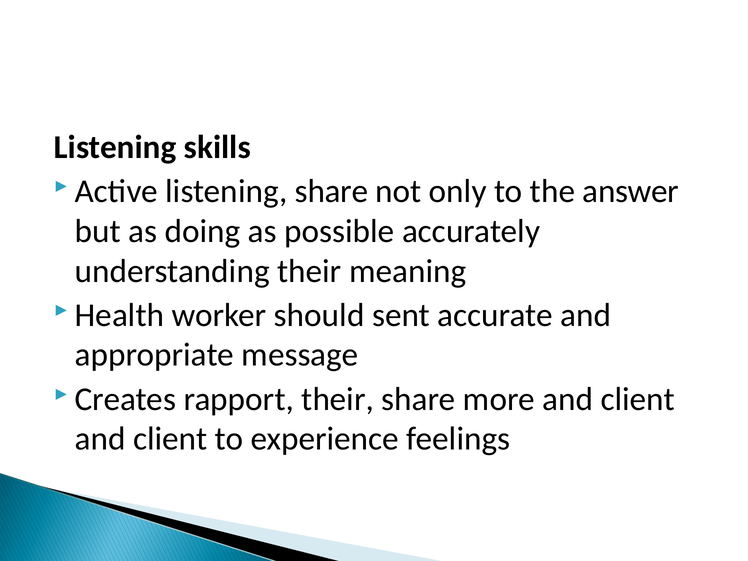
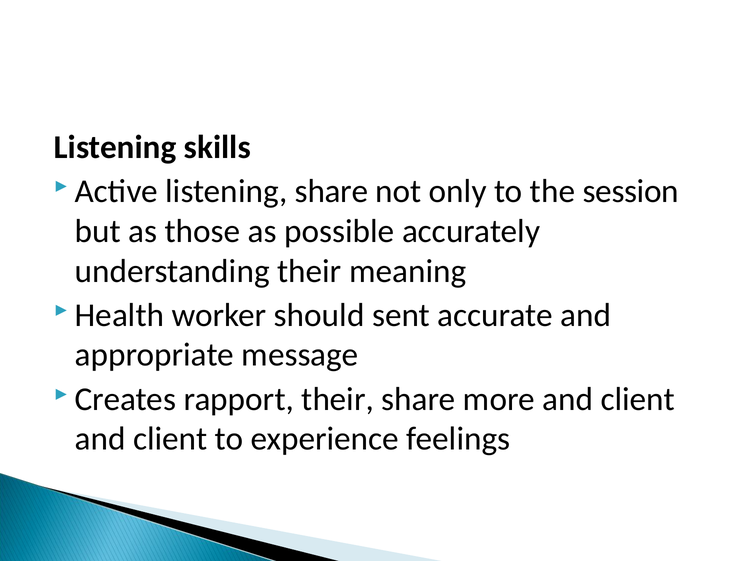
answer: answer -> session (631, 191)
doing: doing -> those (203, 231)
